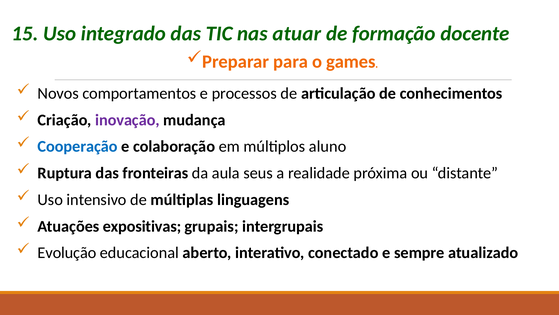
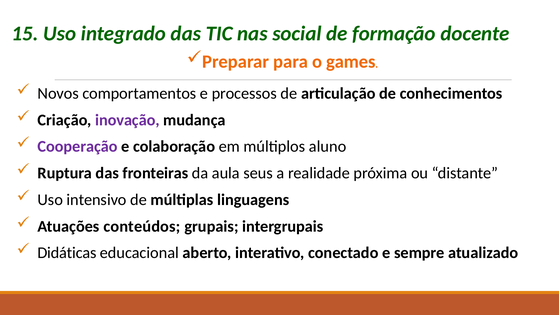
atuar: atuar -> social (297, 33)
Cooperação colour: blue -> purple (78, 146)
expositivas: expositivas -> conteúdos (142, 226)
Evolução: Evolução -> Didáticas (67, 252)
